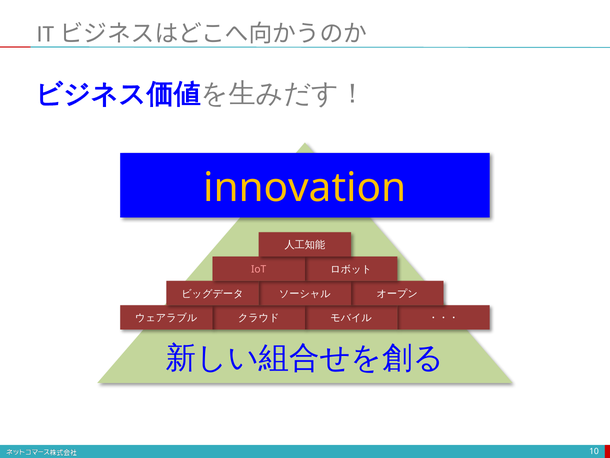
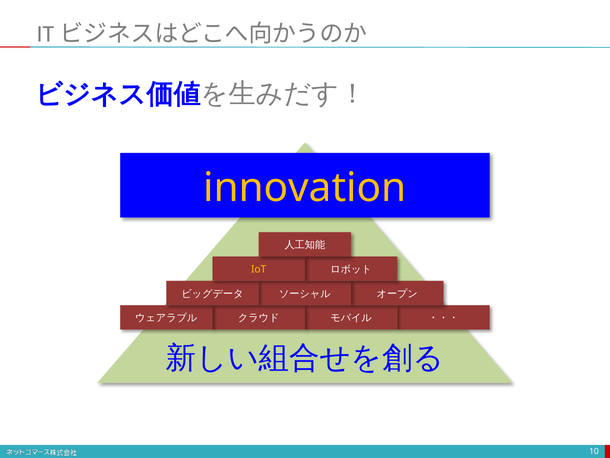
IoT colour: pink -> yellow (259, 269)
